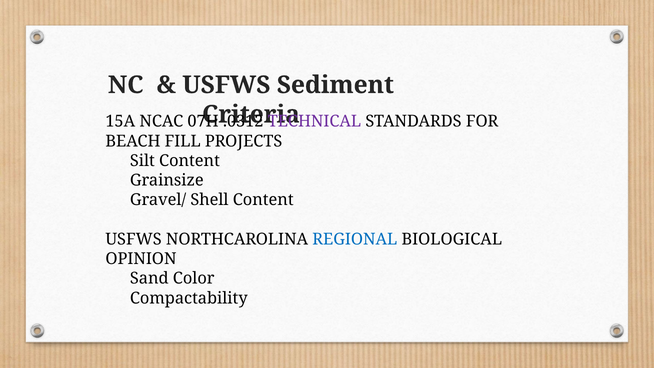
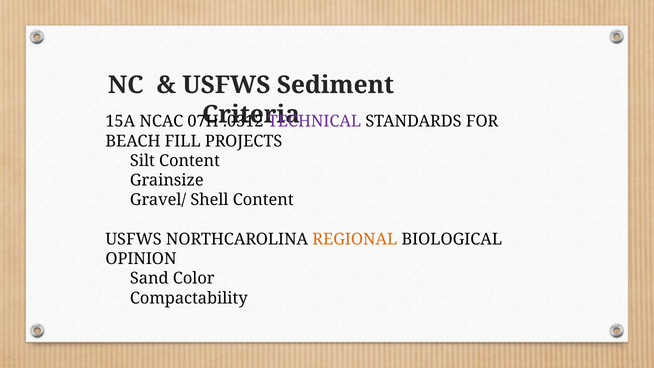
REGIONAL colour: blue -> orange (355, 239)
